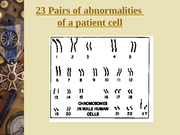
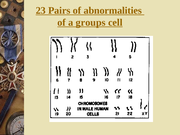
patient: patient -> groups (91, 22)
